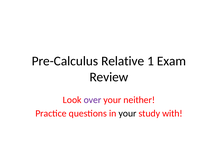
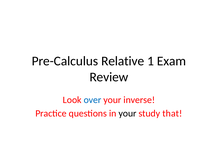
over colour: purple -> blue (92, 100)
neither: neither -> inverse (139, 100)
with: with -> that (172, 114)
